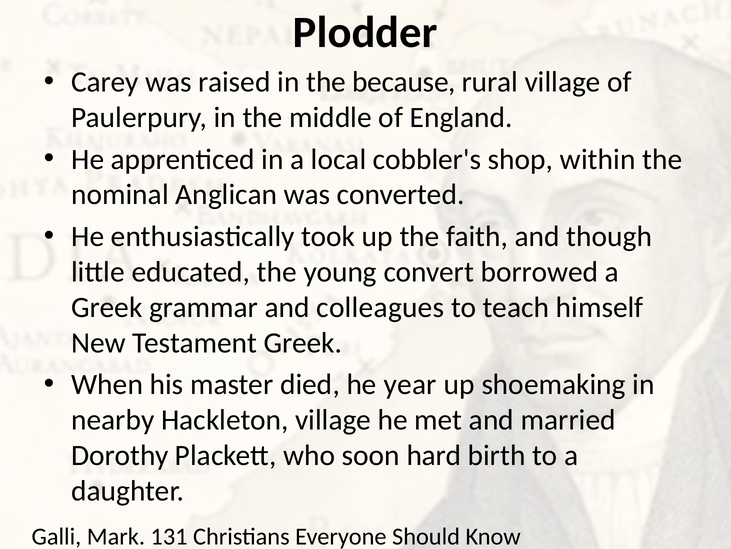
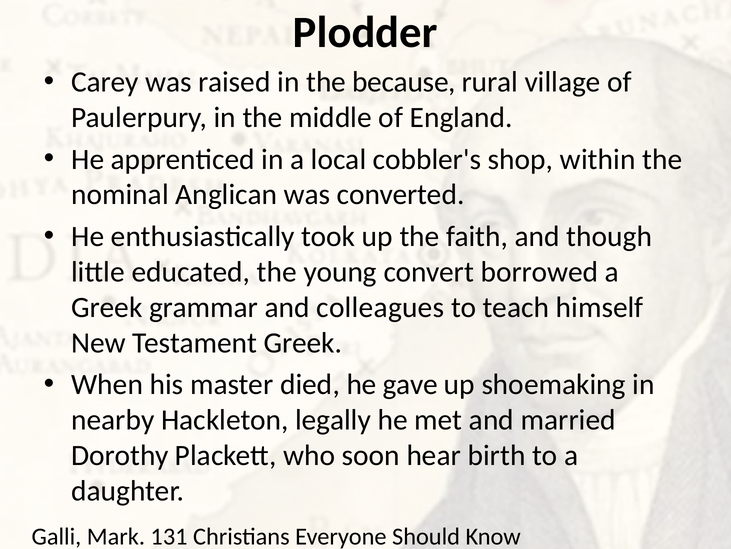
year: year -> gave (410, 384)
Hackleton village: village -> legally (333, 420)
hard: hard -> hear (434, 455)
